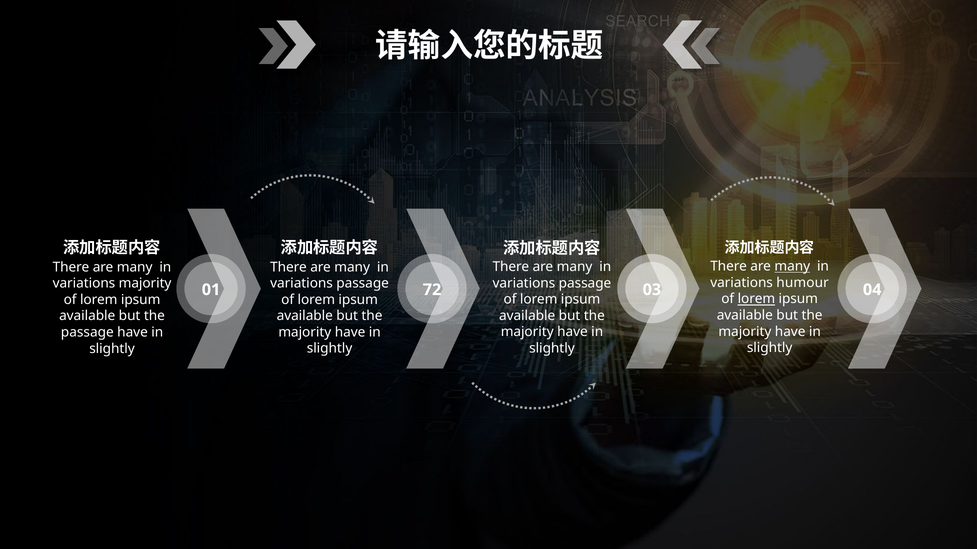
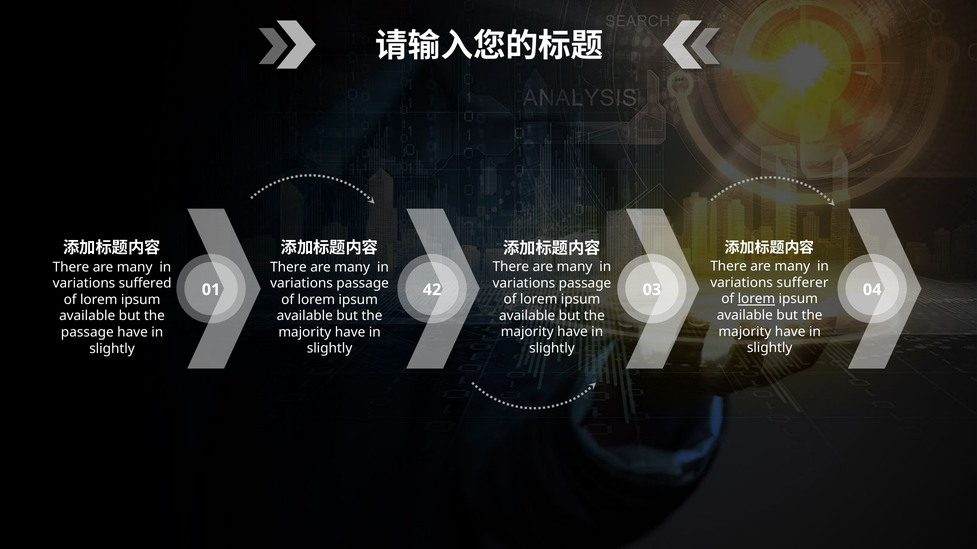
many underline: present -> none (792, 267)
humour: humour -> sufferer (803, 283)
variations majority: majority -> suffered (145, 284)
72: 72 -> 42 (432, 290)
